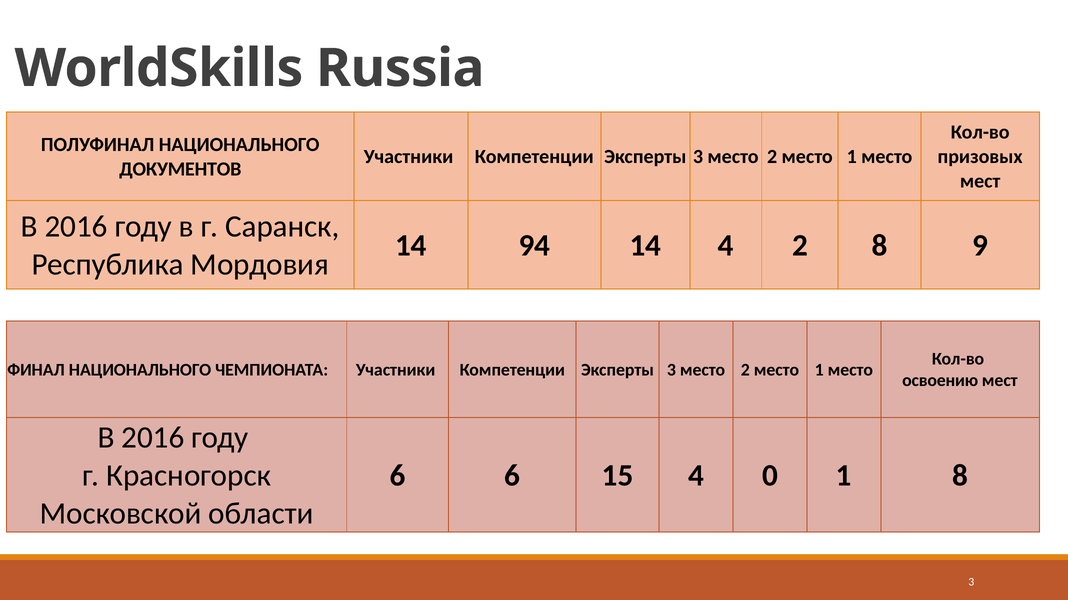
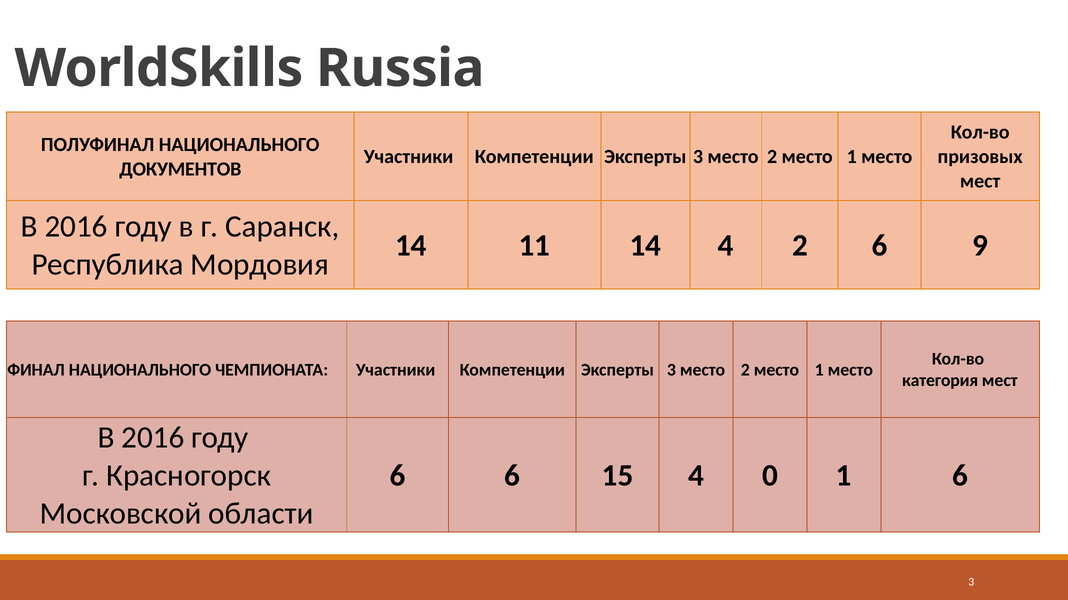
94: 94 -> 11 (534, 246)
2 8: 8 -> 6 (880, 246)
освоению: освоению -> категория (940, 381)
1 8: 8 -> 6 (960, 476)
